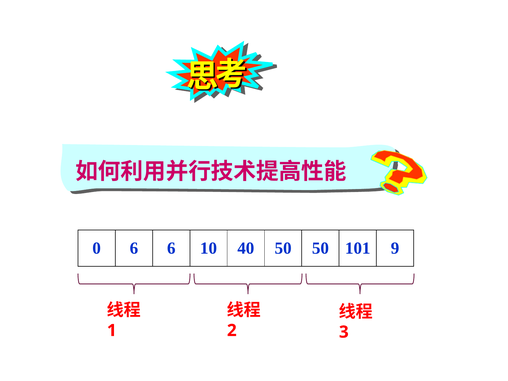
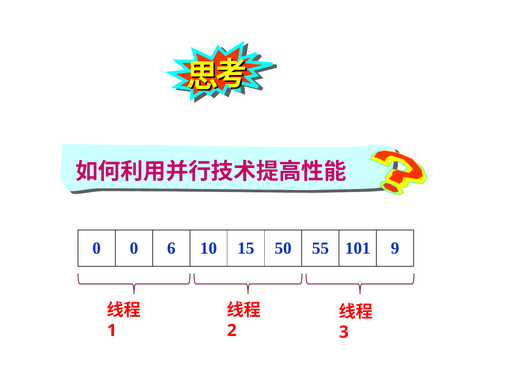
0 6: 6 -> 0 (134, 248)
40: 40 -> 15 (246, 248)
50 50: 50 -> 55 (320, 248)
